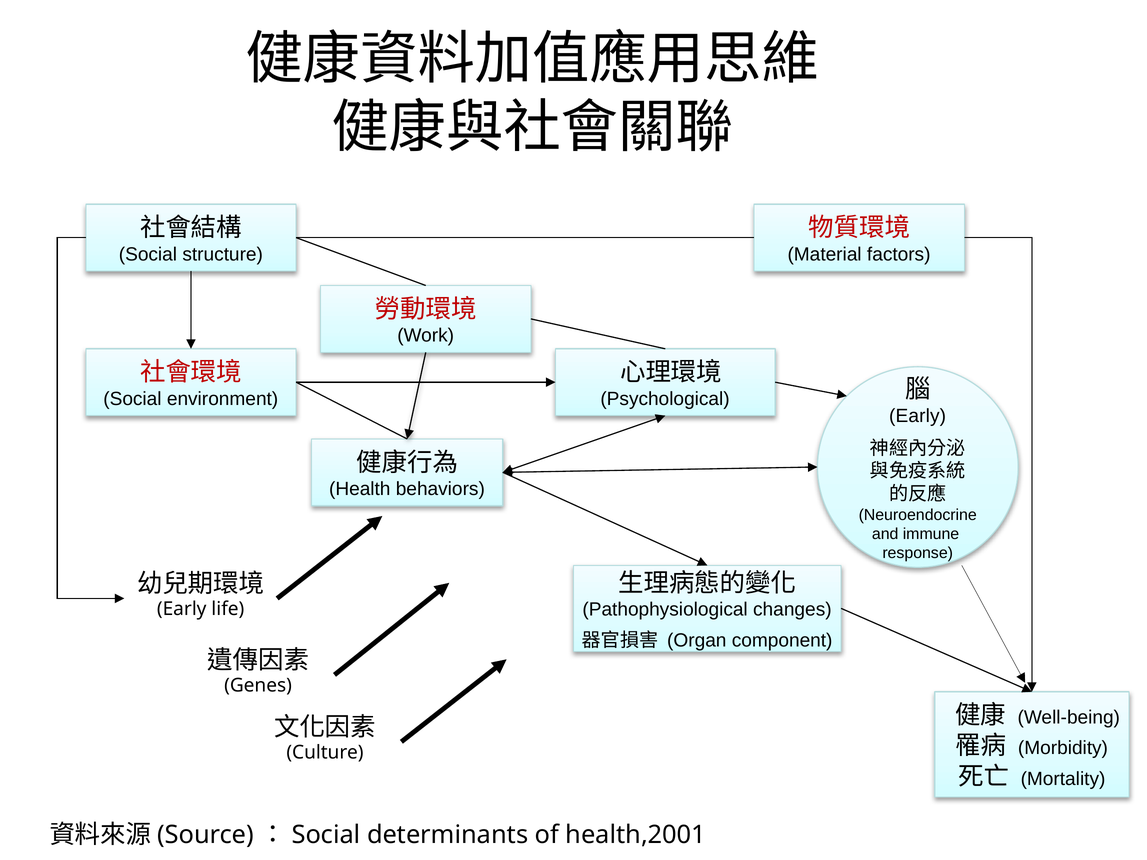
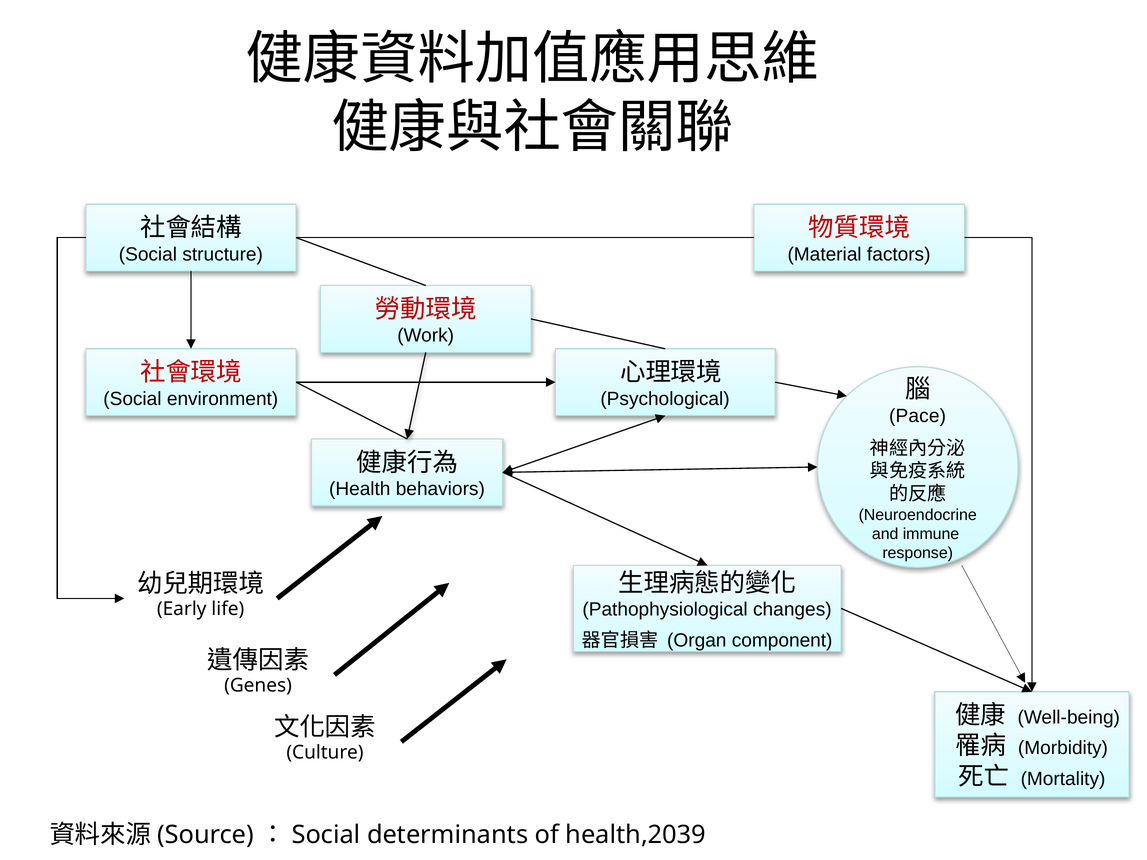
Early: Early -> Pace (918, 416)
health,2001: health,2001 -> health,2039 (636, 835)
